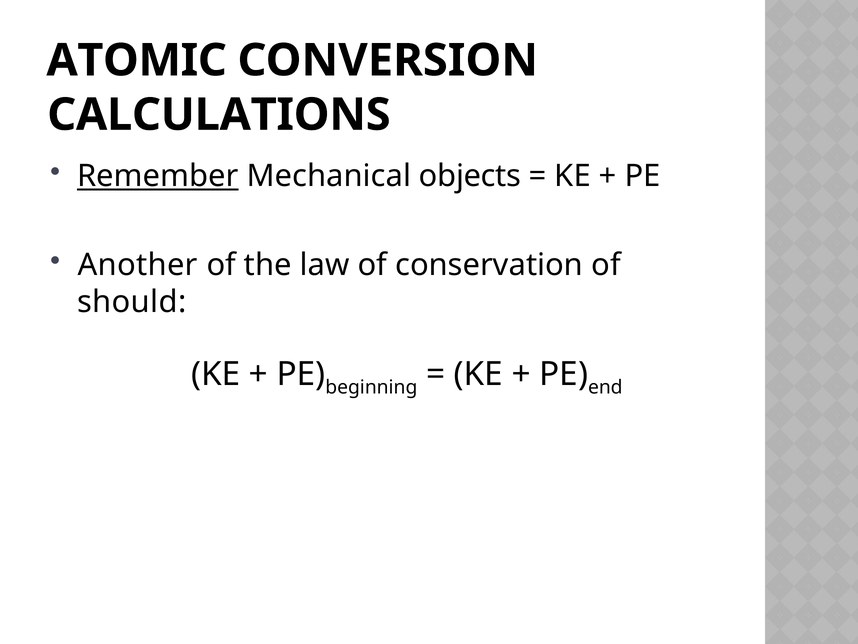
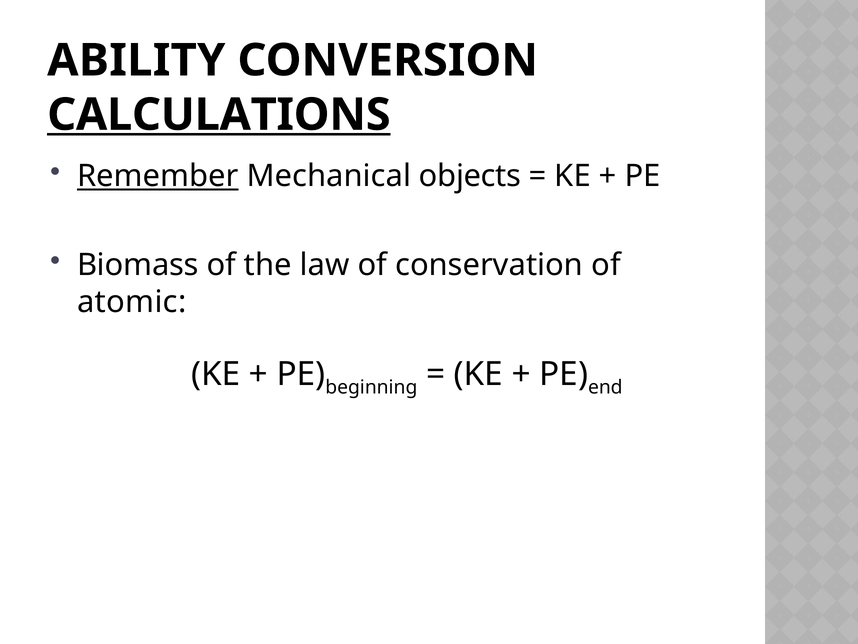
ATOMIC: ATOMIC -> ABILITY (136, 60)
CALCULATIONS underline: none -> present (219, 115)
Another: Another -> Biomass (138, 265)
should: should -> atomic (132, 302)
